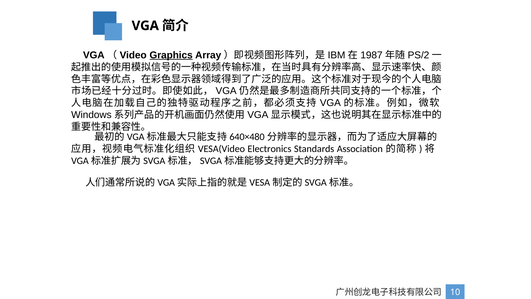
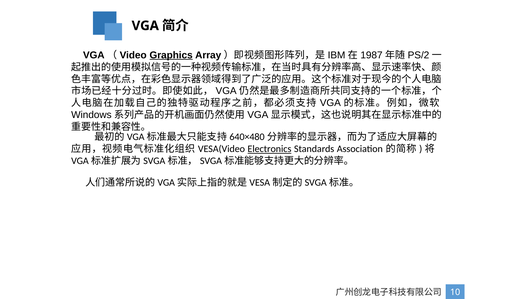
Electronics underline: none -> present (269, 149)
